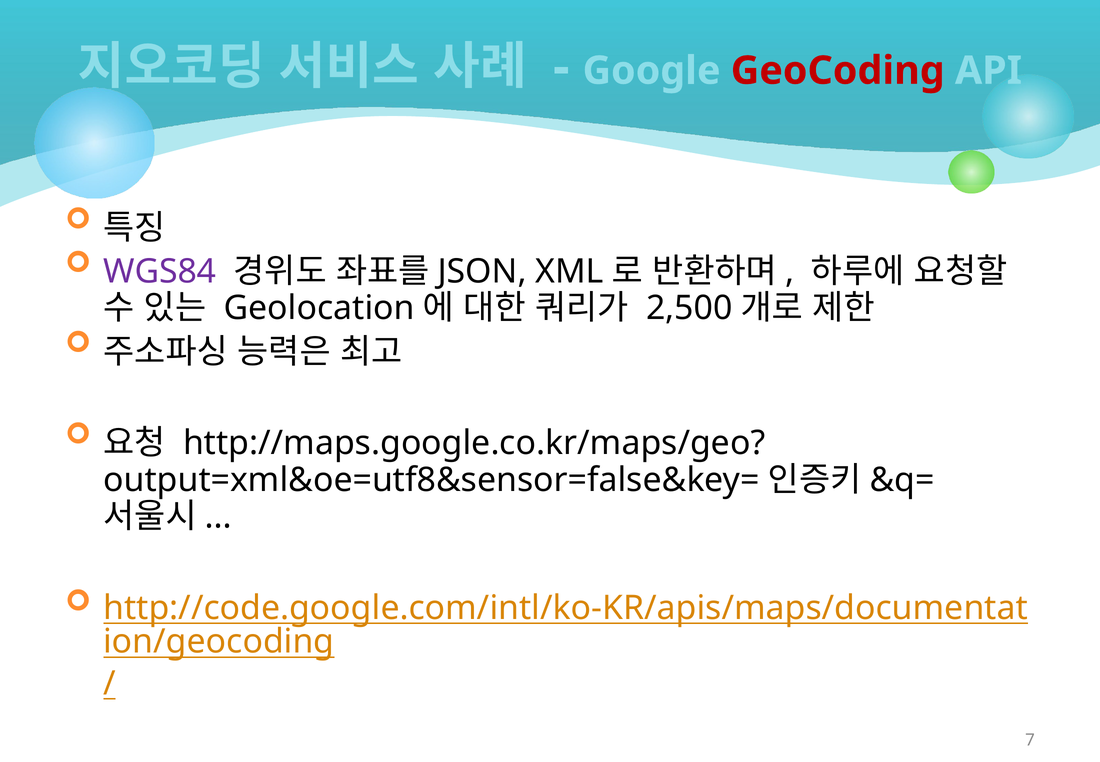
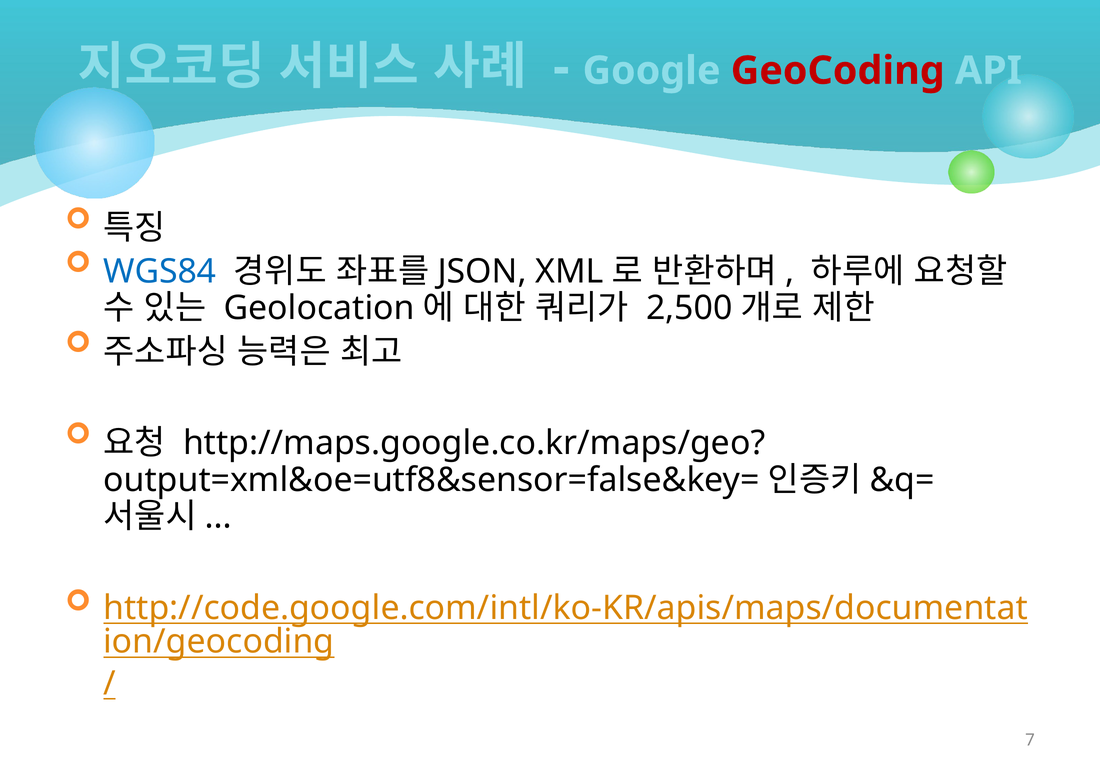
WGS84 colour: purple -> blue (160, 271)
